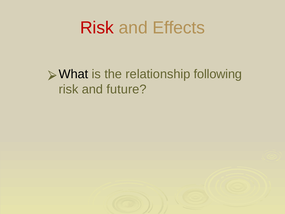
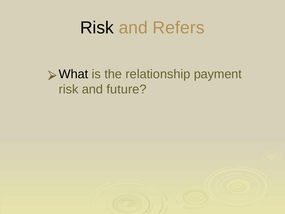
Risk colour: red -> black (97, 28)
Effects: Effects -> Refers (179, 28)
following: following -> payment (218, 74)
